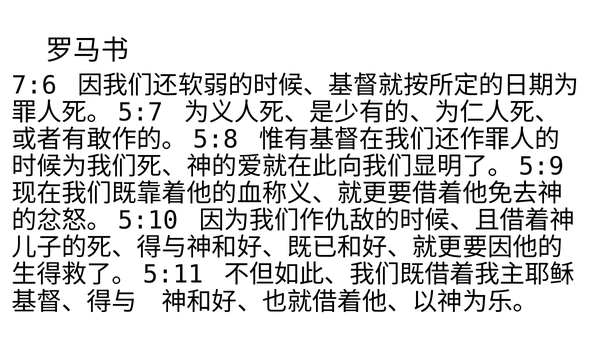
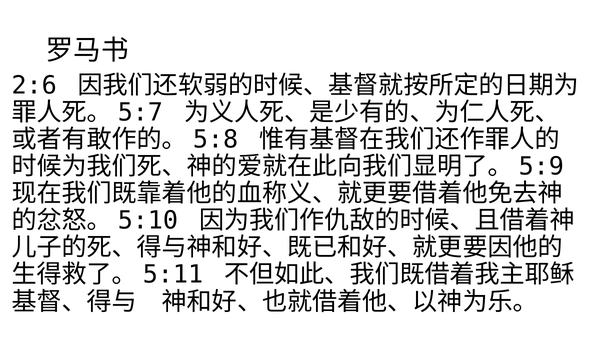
7:6: 7:6 -> 2:6 (34, 86)
